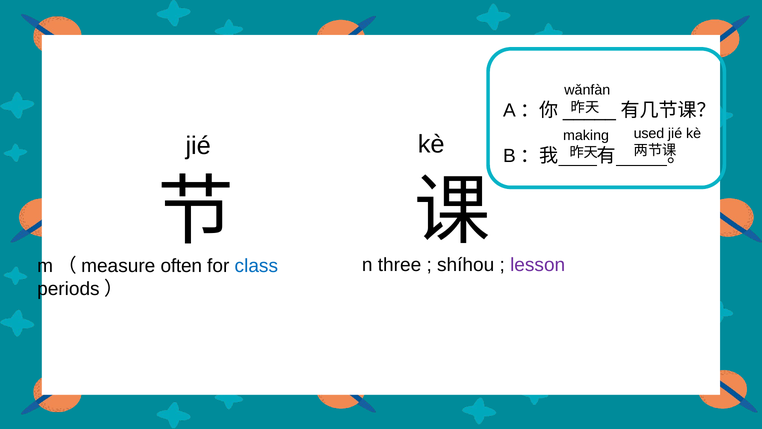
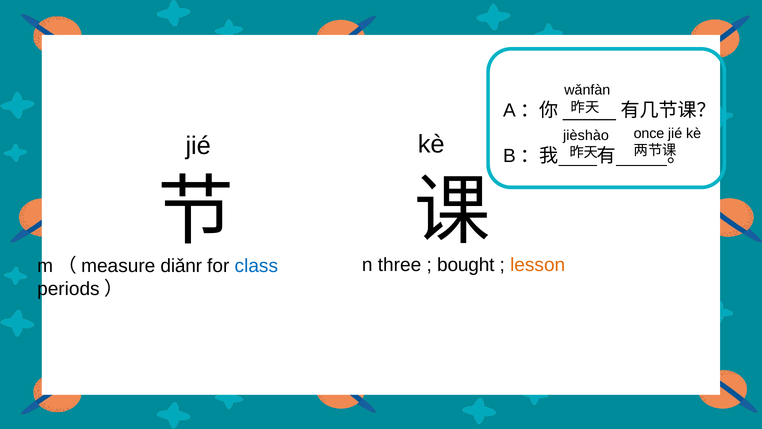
used: used -> once (649, 133)
making: making -> jièshào (586, 135)
shíhou: shíhou -> bought (466, 265)
lesson colour: purple -> orange (538, 265)
often: often -> diǎnr (181, 266)
